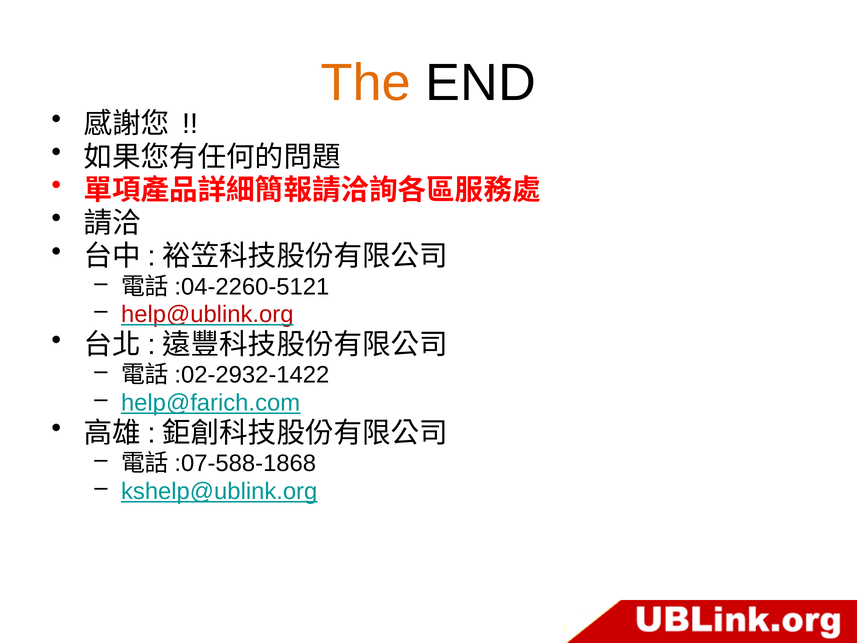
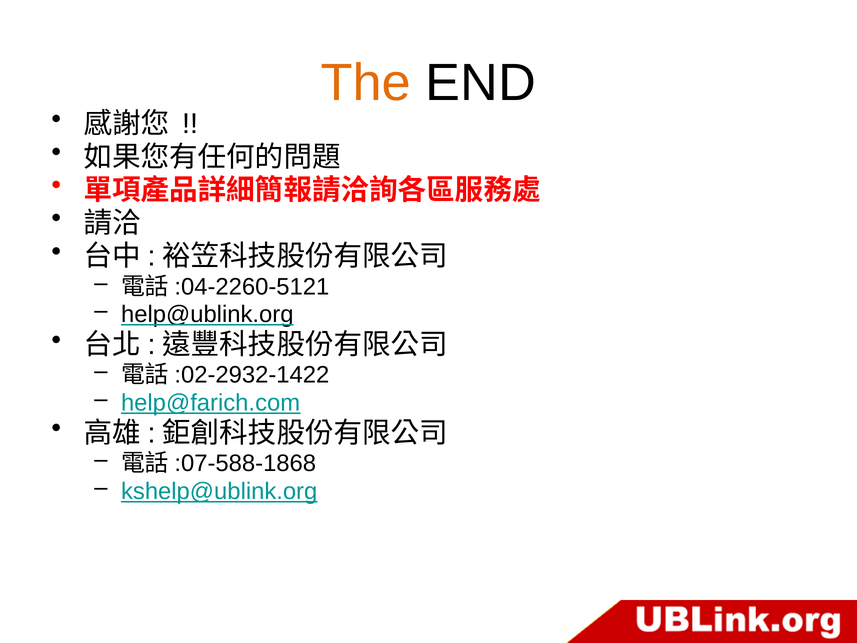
help@ublink.org colour: red -> black (207, 314)
